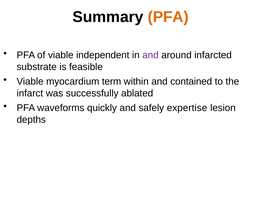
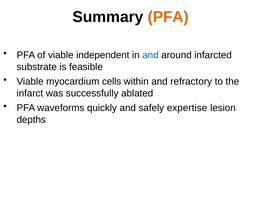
and colour: purple -> blue (150, 55)
term: term -> cells (112, 81)
contained: contained -> refractory (191, 81)
